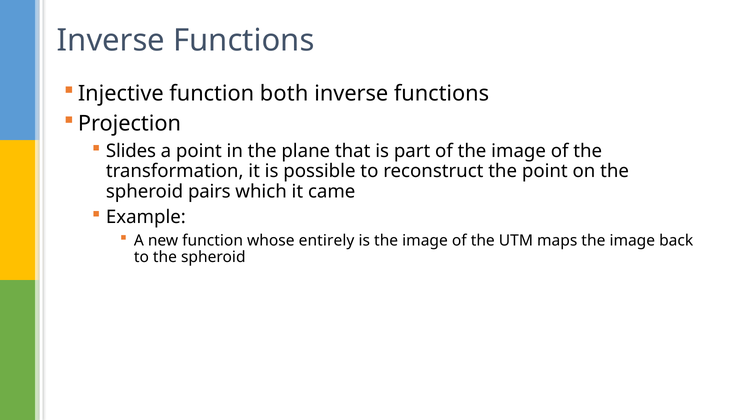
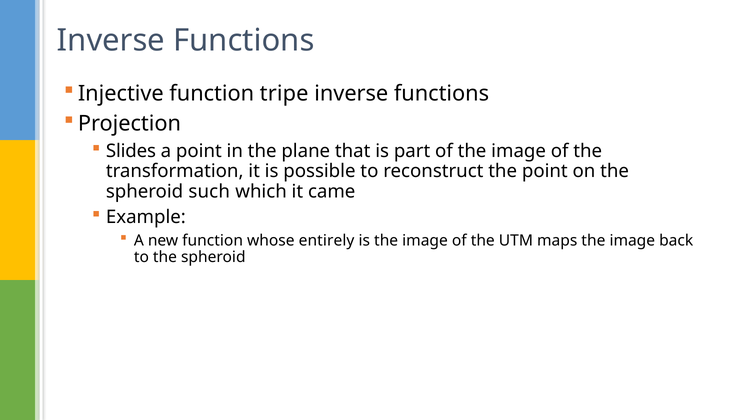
both: both -> tripe (284, 94)
pairs: pairs -> such (209, 191)
